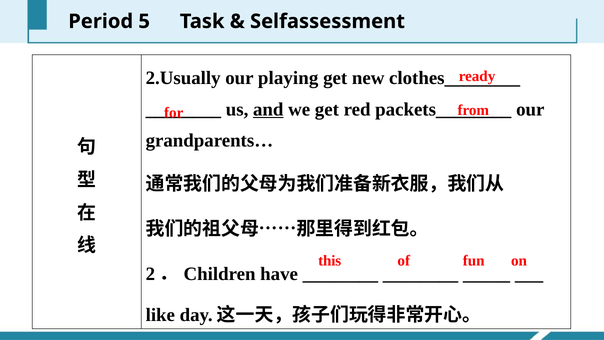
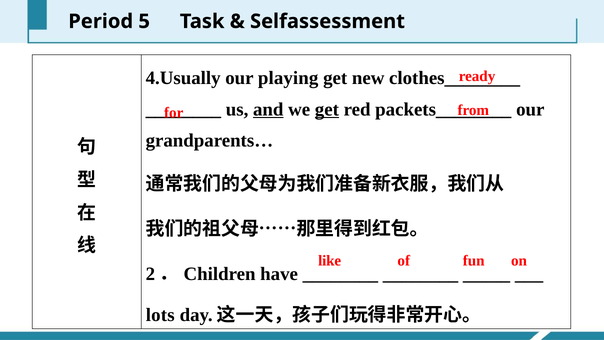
2.Usually: 2.Usually -> 4.Usually (183, 78)
get underline: none -> present (327, 109)
this: this -> like (330, 261)
like: like -> lots (160, 315)
